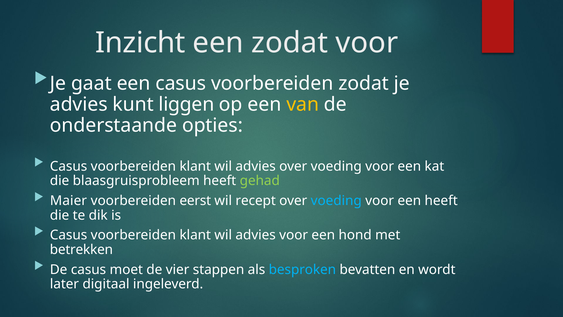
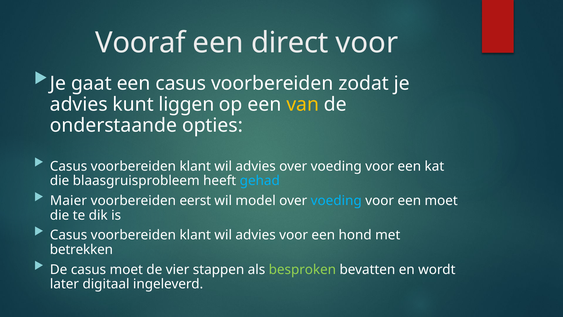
Inzicht: Inzicht -> Vooraf (140, 43)
een zodat: zodat -> direct (290, 43)
gehad colour: light green -> light blue (260, 181)
recept: recept -> model (256, 200)
een heeft: heeft -> moet (441, 200)
besproken colour: light blue -> light green (302, 269)
